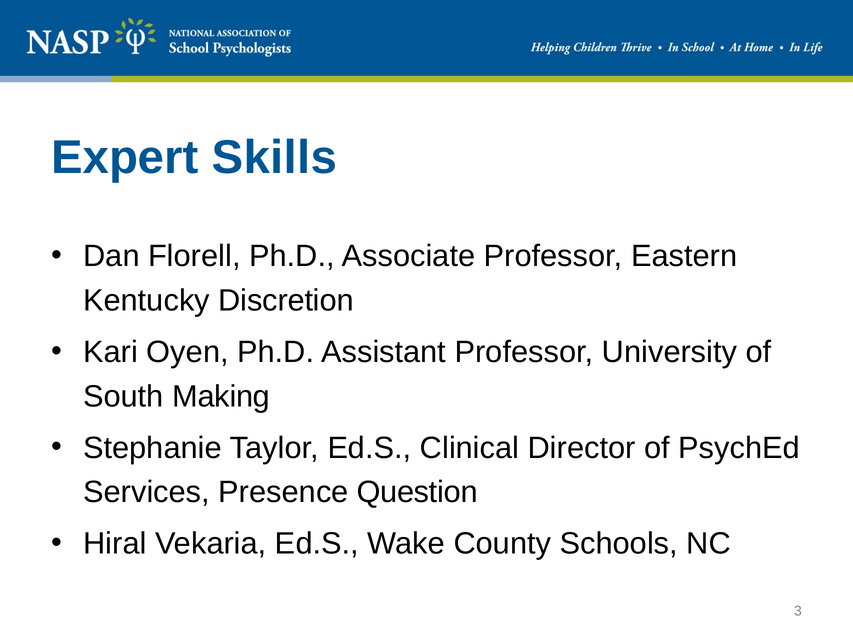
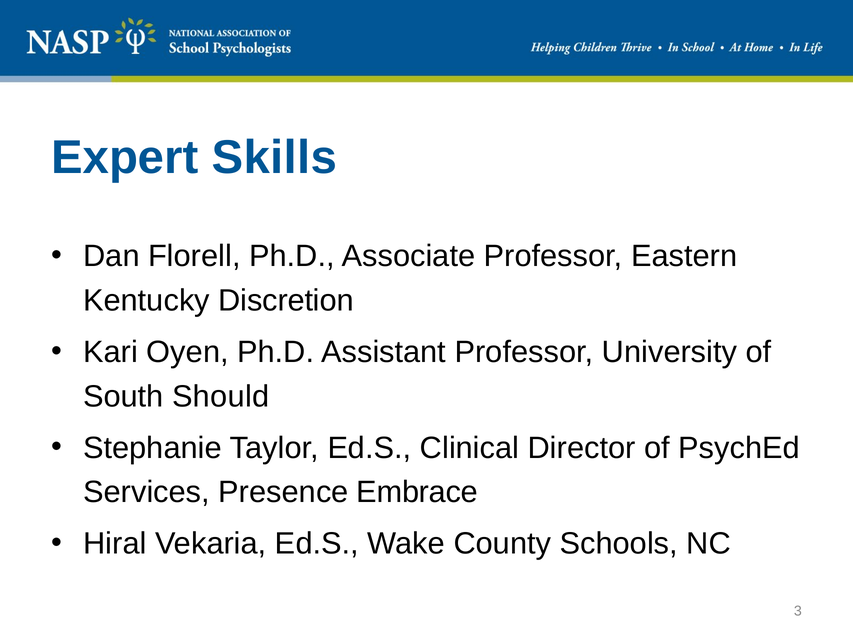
Making: Making -> Should (221, 396)
Question: Question -> Embrace (417, 492)
